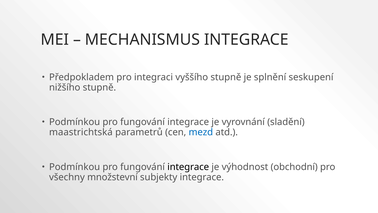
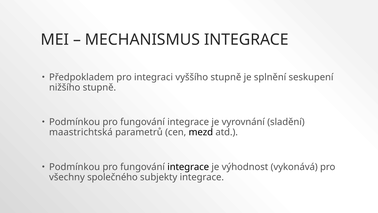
mezd colour: blue -> black (201, 132)
obchodní: obchodní -> vykonává (294, 167)
množstevní: množstevní -> společného (112, 177)
